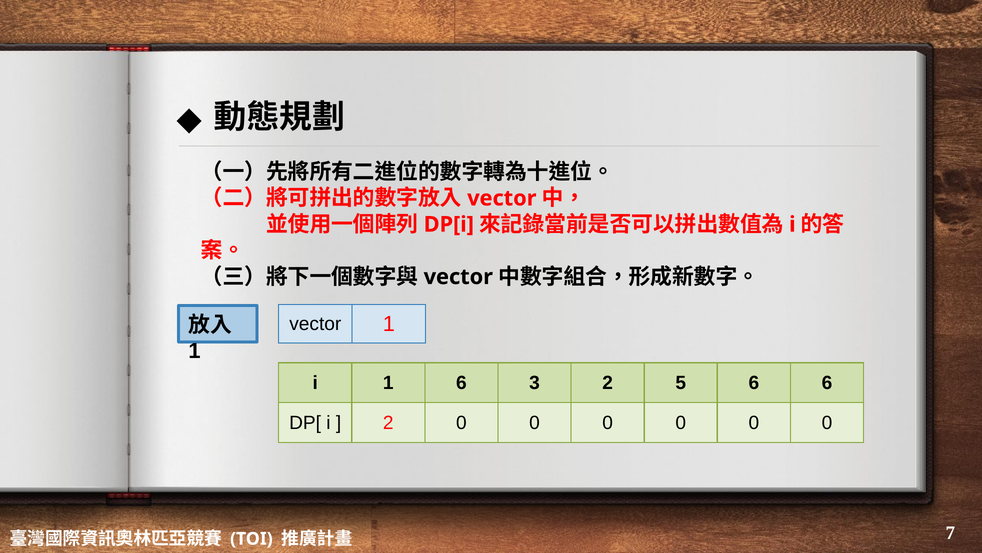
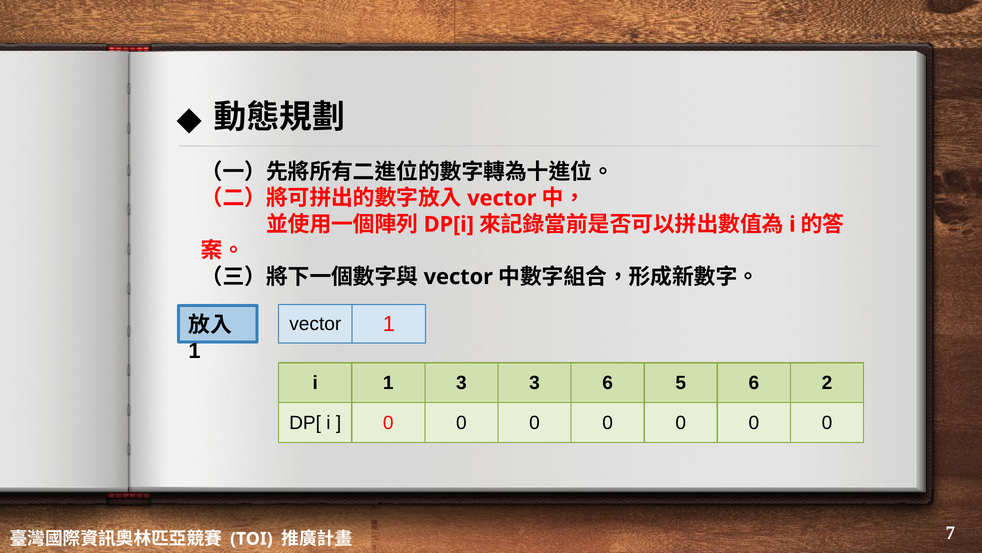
1 6: 6 -> 3 (461, 383)
3 2: 2 -> 6 (608, 383)
6 6: 6 -> 2 (827, 383)
2: 2 -> 0 (388, 422)
